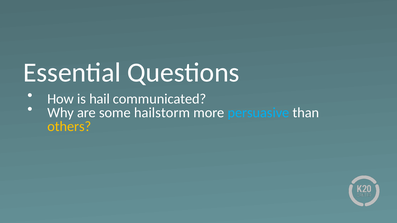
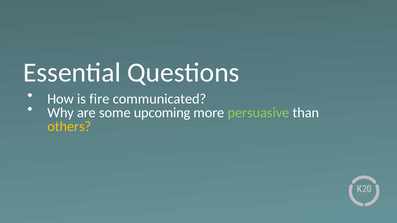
hail: hail -> fire (99, 99)
hailstorm: hailstorm -> upcoming (162, 113)
persuasive colour: light blue -> light green (258, 113)
